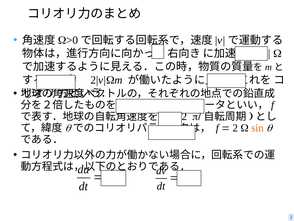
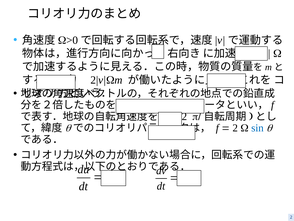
sin colour: orange -> blue (257, 128)
